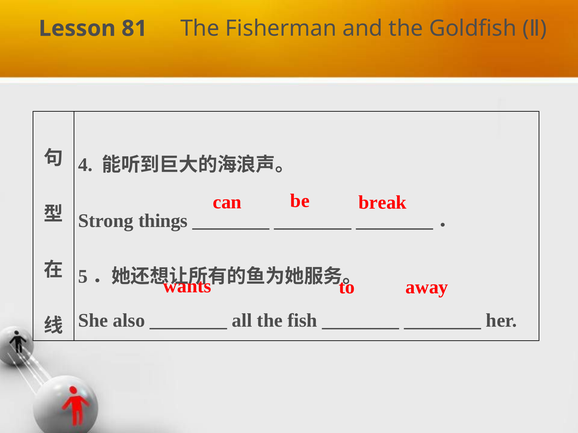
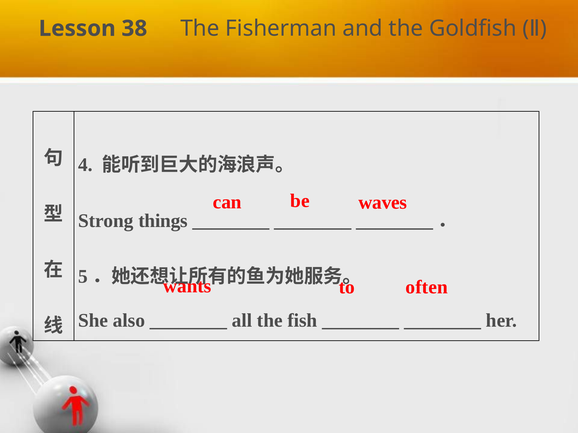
81: 81 -> 38 (134, 28)
break: break -> waves (383, 203)
away: away -> often (427, 288)
